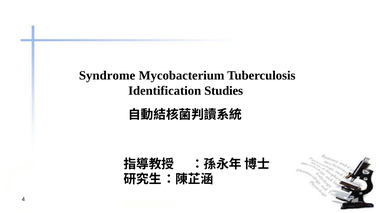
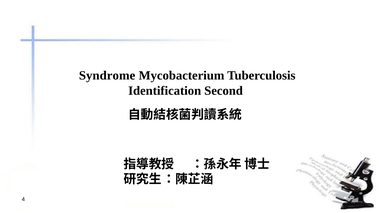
Studies: Studies -> Second (224, 91)
